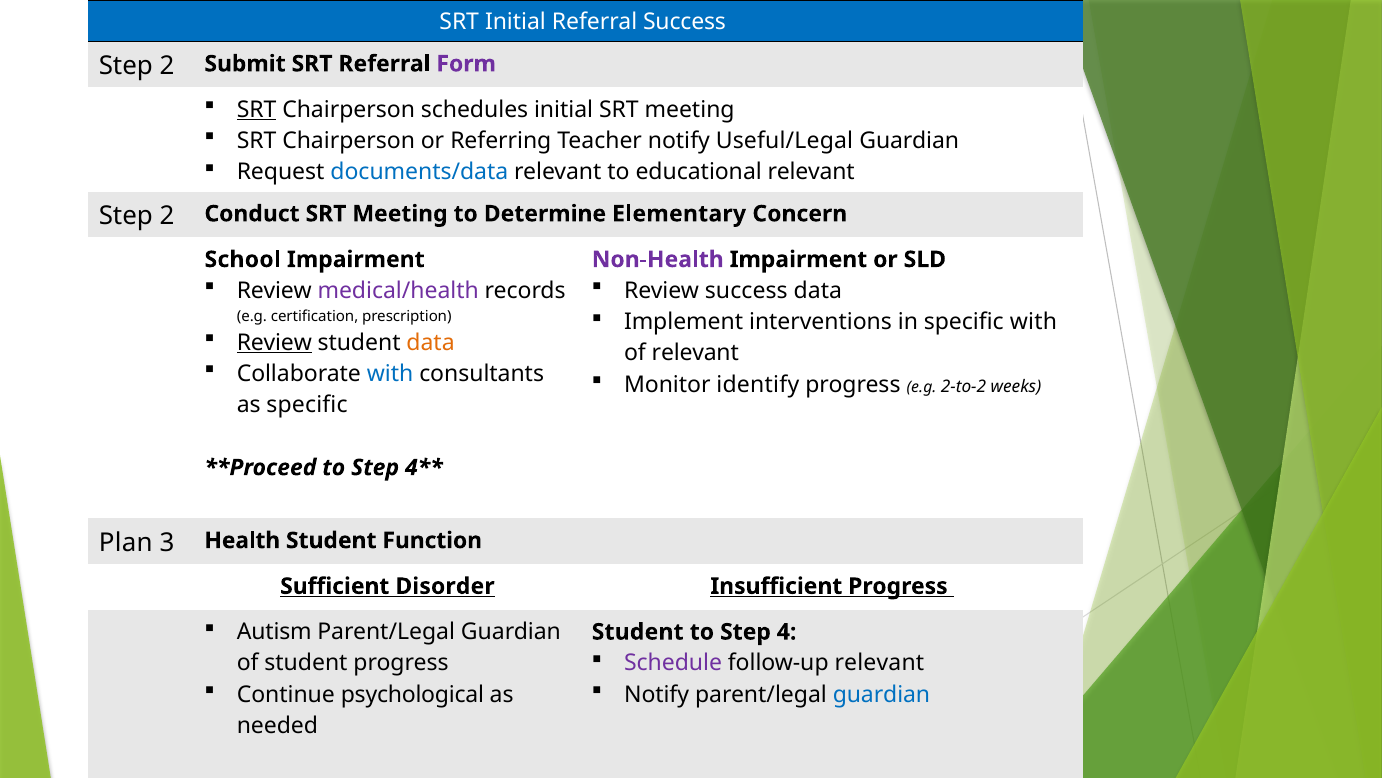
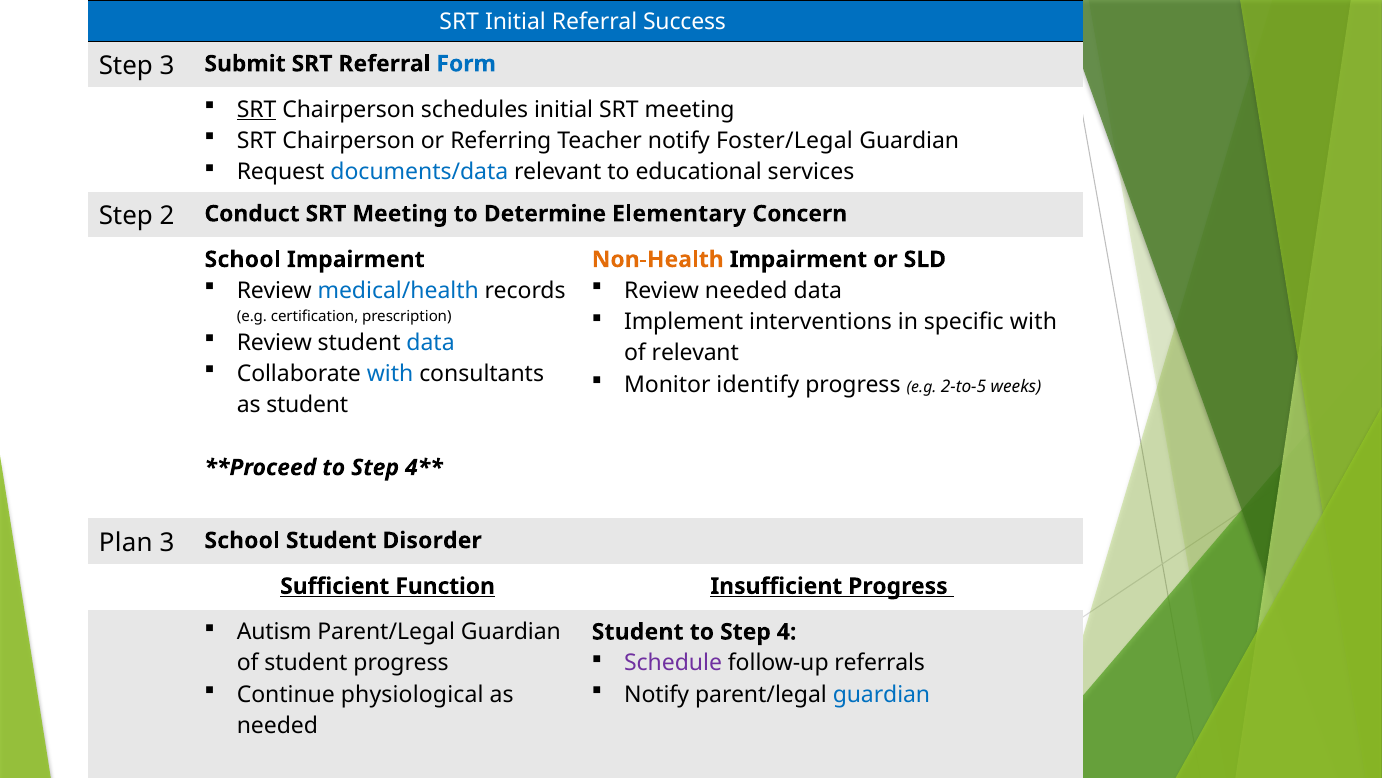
2: 2 -> 3 (167, 66)
Form colour: purple -> blue (466, 64)
Useful/Legal: Useful/Legal -> Foster/Legal (784, 141)
educational relevant: relevant -> services (811, 172)
Non-Health colour: purple -> orange (658, 259)
medical/health colour: purple -> blue (398, 291)
Review success: success -> needed (746, 291)
Review underline: present -> none (274, 342)
data colour: orange -> blue (431, 342)
2-to-2: 2-to-2 -> 2-to-5 (964, 386)
as specific: specific -> student (307, 405)
3 Health: Health -> School (242, 540)
Function: Function -> Disorder (432, 540)
Disorder: Disorder -> Function (445, 586)
follow-up relevant: relevant -> referrals (880, 663)
psychological: psychological -> physiological (412, 694)
